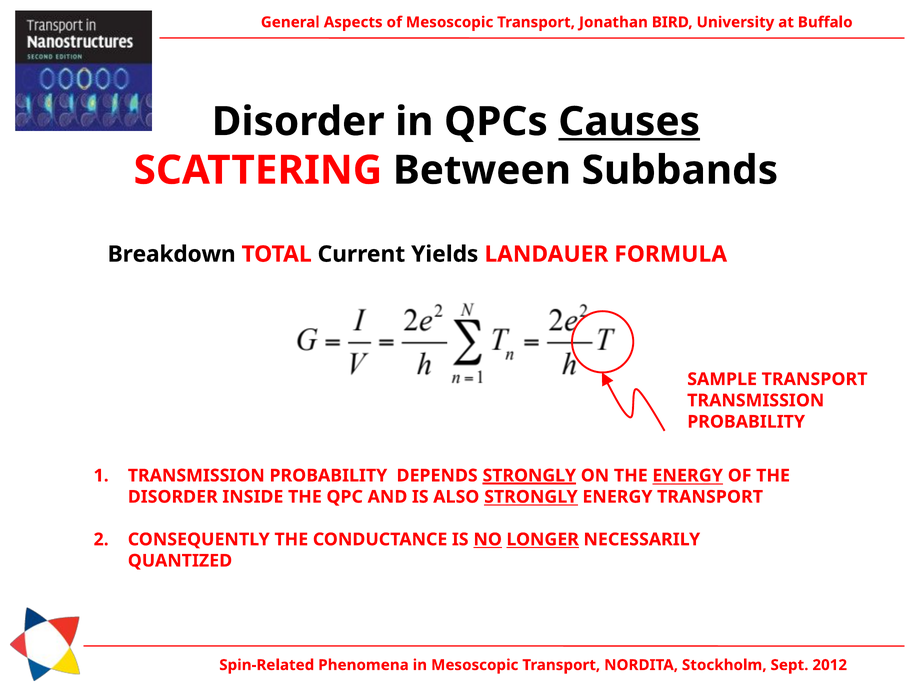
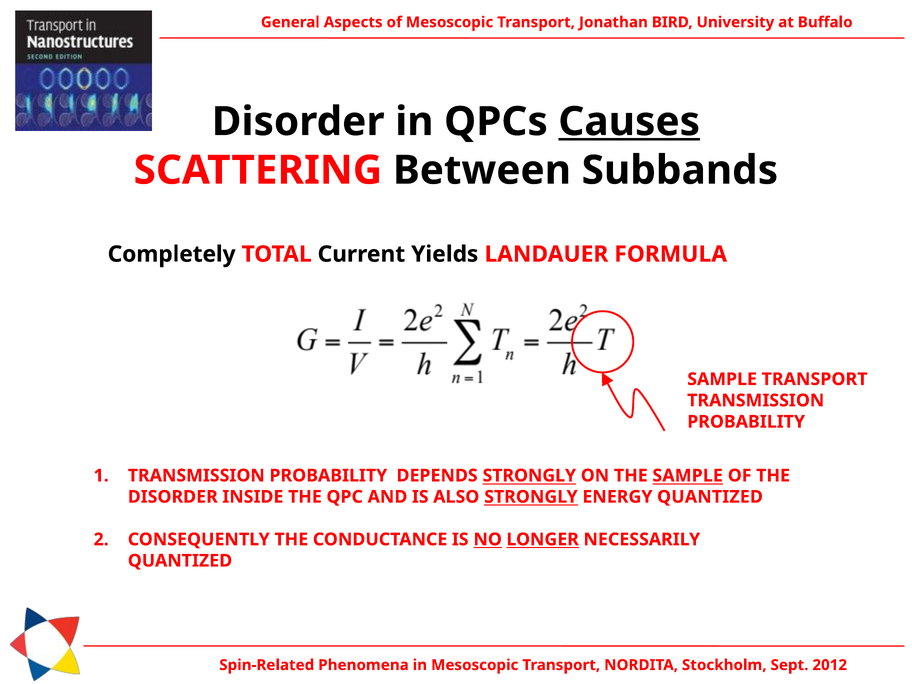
Breakdown: Breakdown -> Completely (172, 254)
STRONGLY underline: present -> none (529, 476)
THE ENERGY: ENERGY -> SAMPLE (688, 476)
ENERGY TRANSPORT: TRANSPORT -> QUANTIZED (710, 497)
